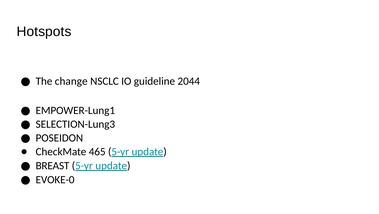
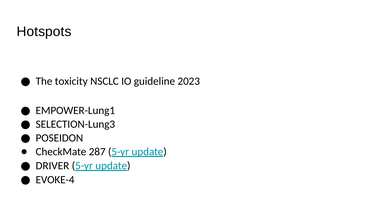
change: change -> toxicity (71, 81)
2044: 2044 -> 2023 (189, 81)
465: 465 -> 287 (97, 151)
BREAST: BREAST -> DRIVER (52, 165)
EVOKE-0: EVOKE-0 -> EVOKE-4 (55, 179)
